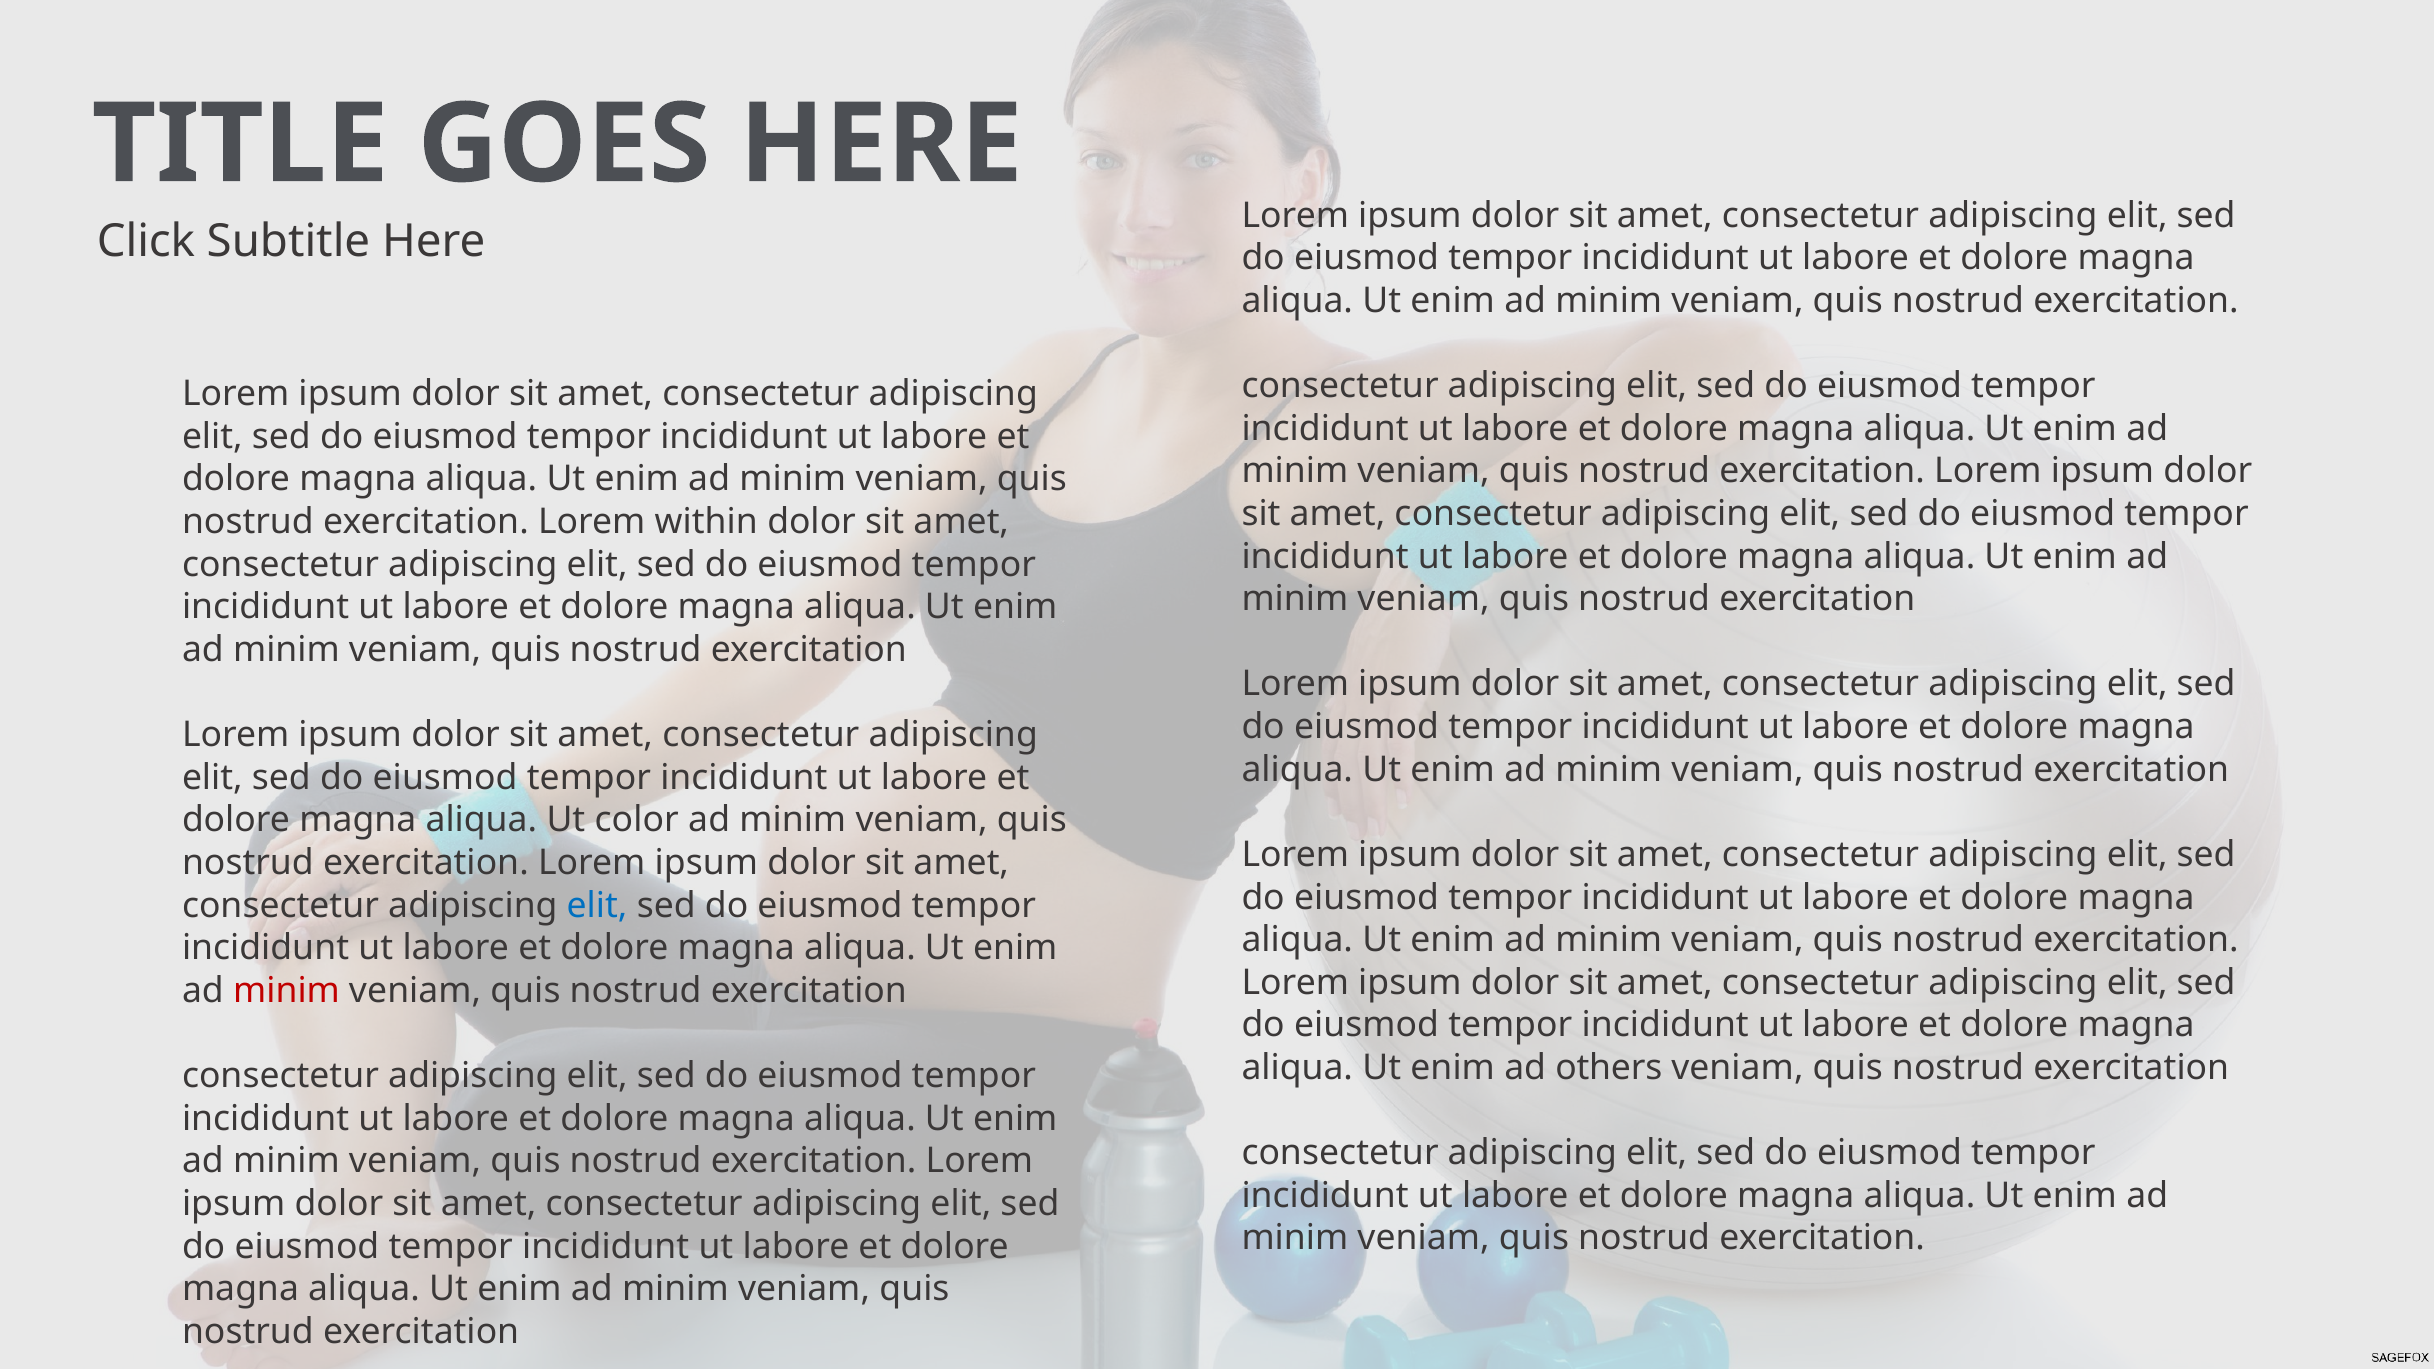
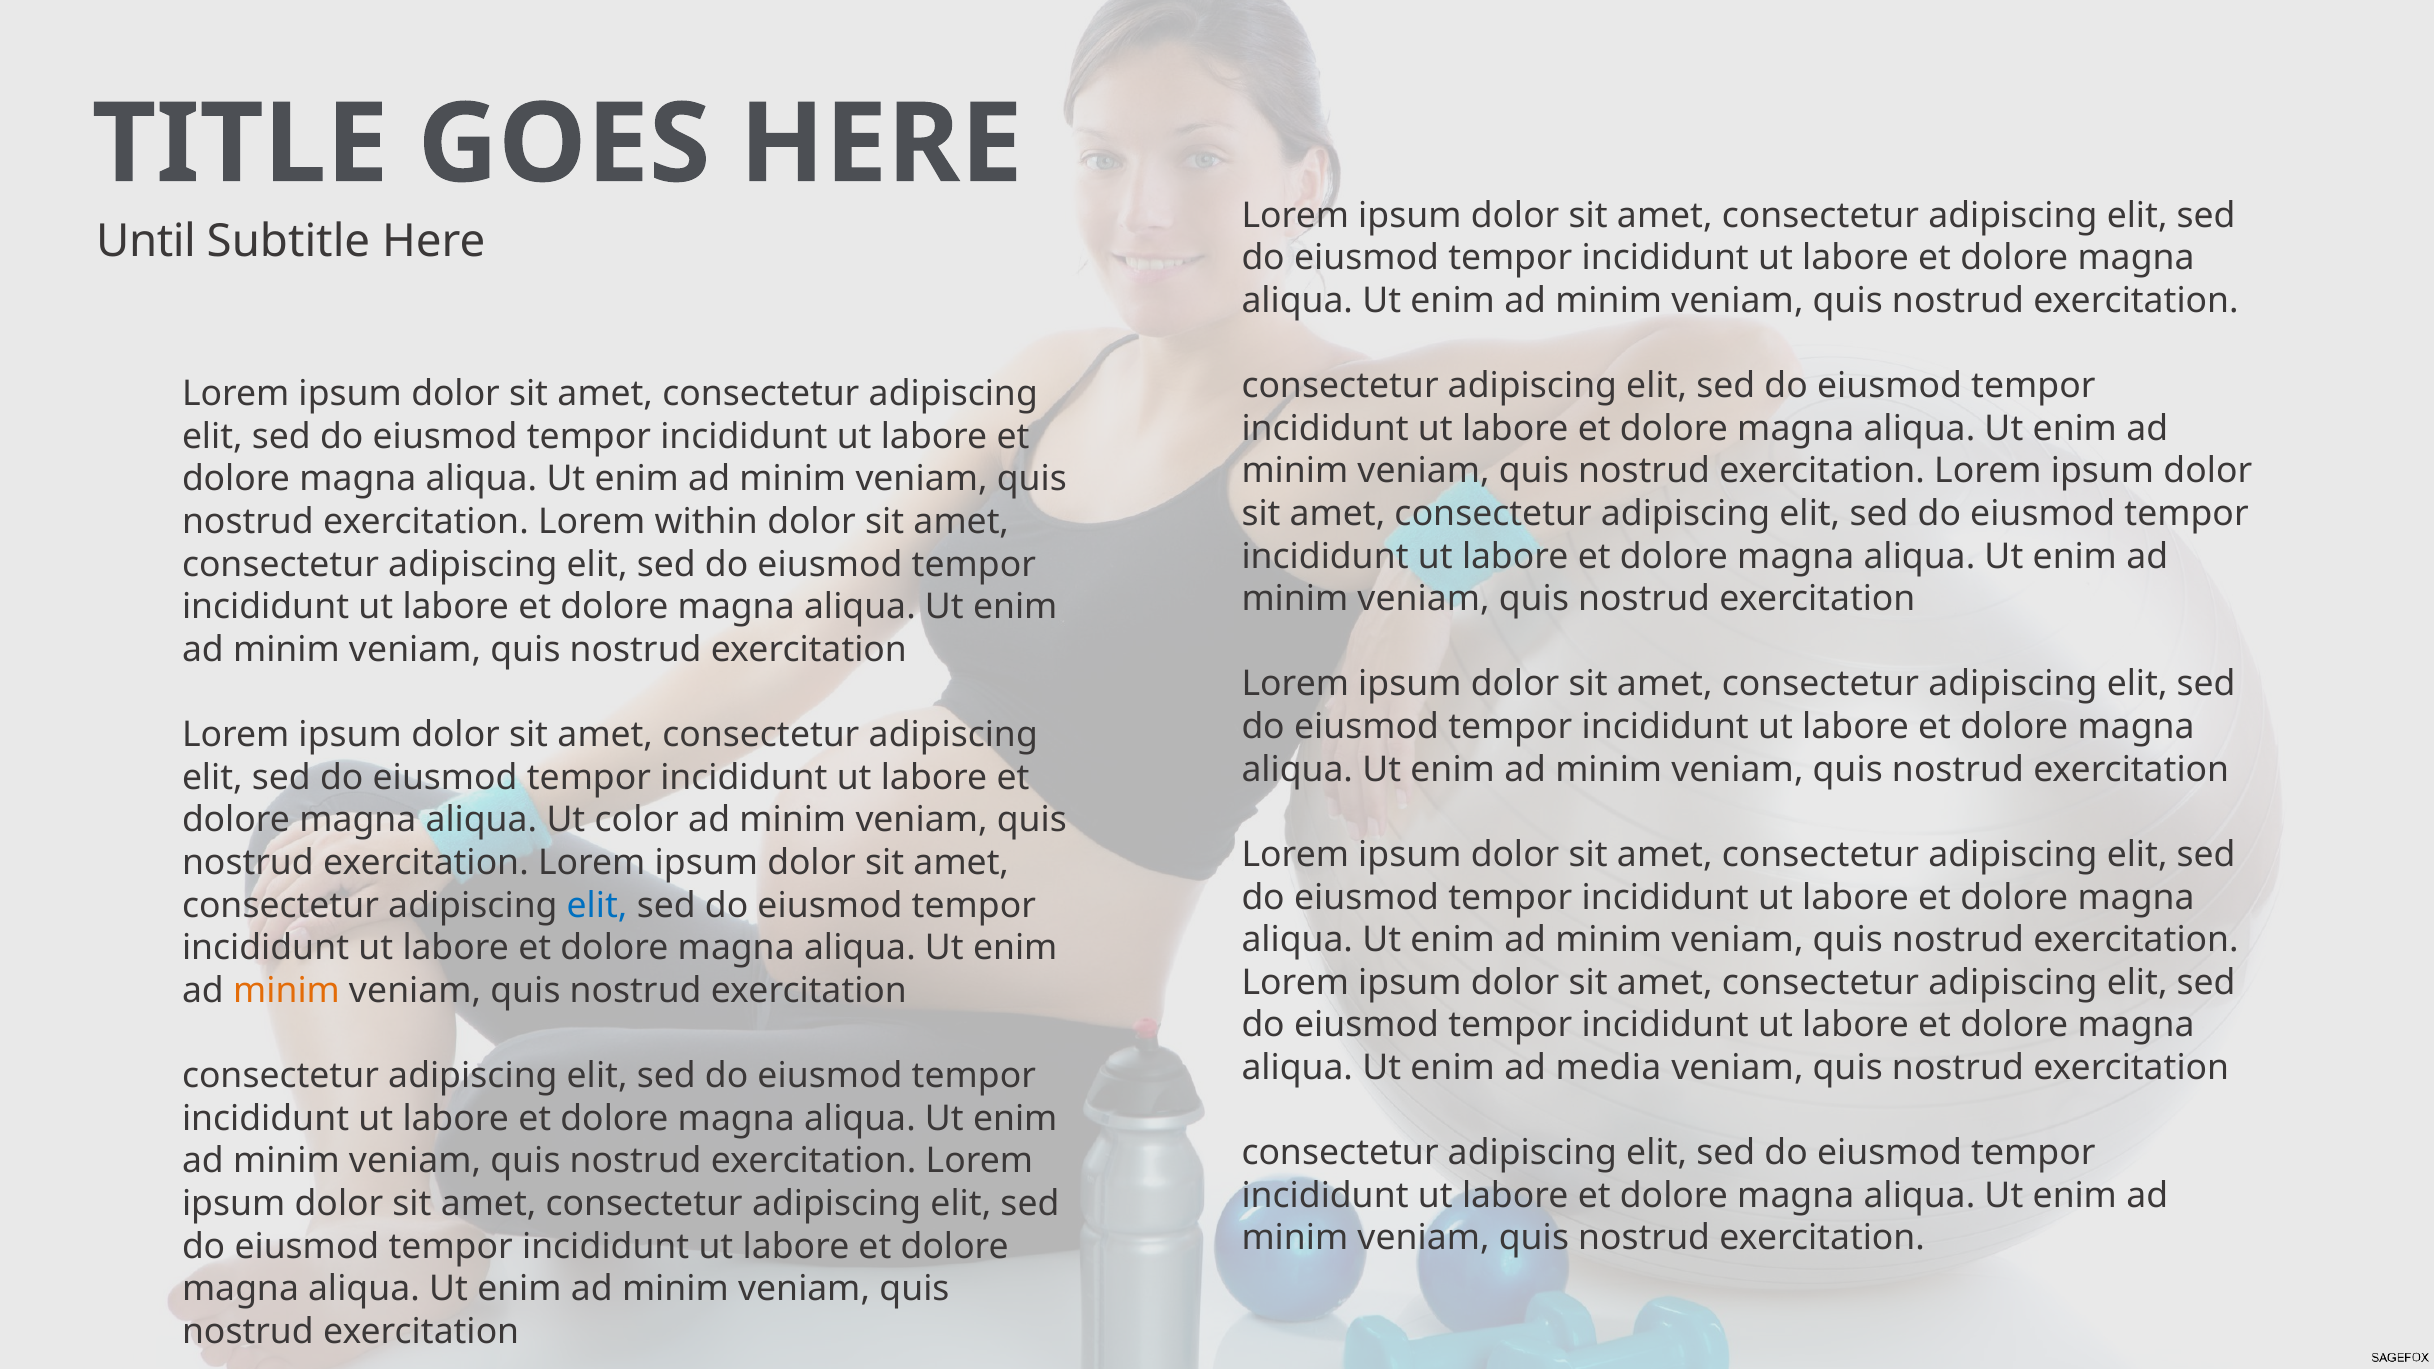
Click: Click -> Until (146, 242)
minim colour: red -> orange (286, 991)
others: others -> media (1609, 1068)
